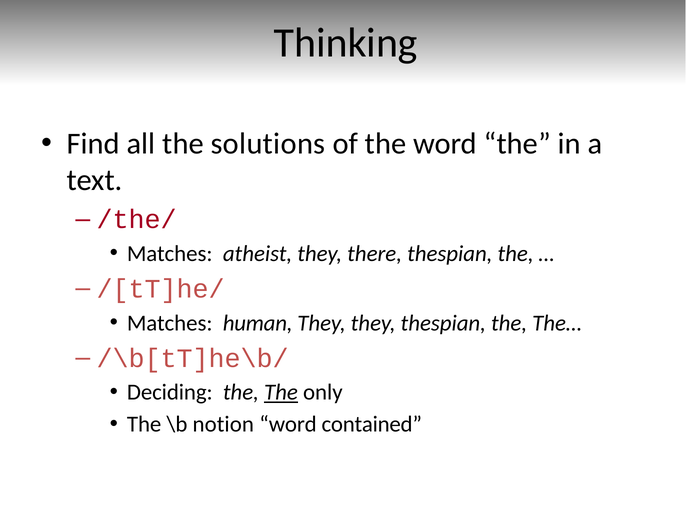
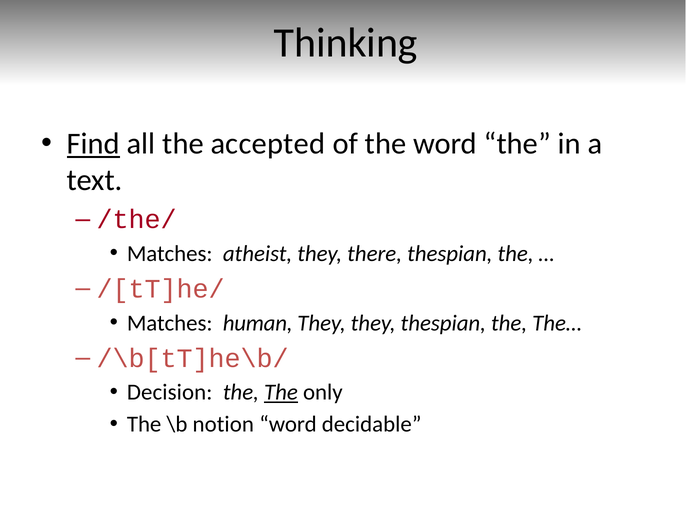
Find underline: none -> present (93, 144)
solutions: solutions -> accepted (268, 144)
Deciding: Deciding -> Decision (170, 393)
contained: contained -> decidable (372, 425)
